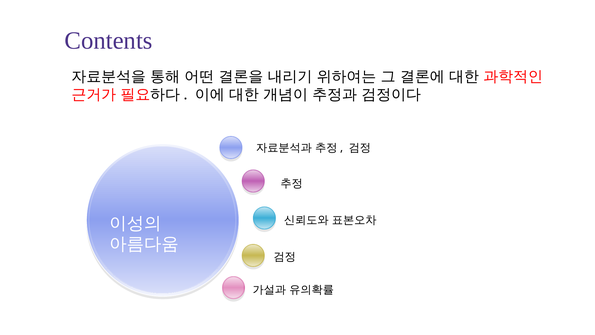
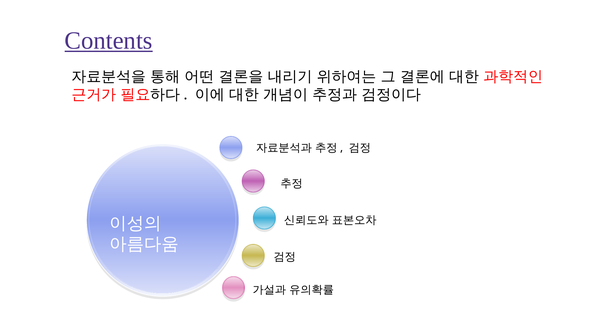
Contents underline: none -> present (109, 41)
